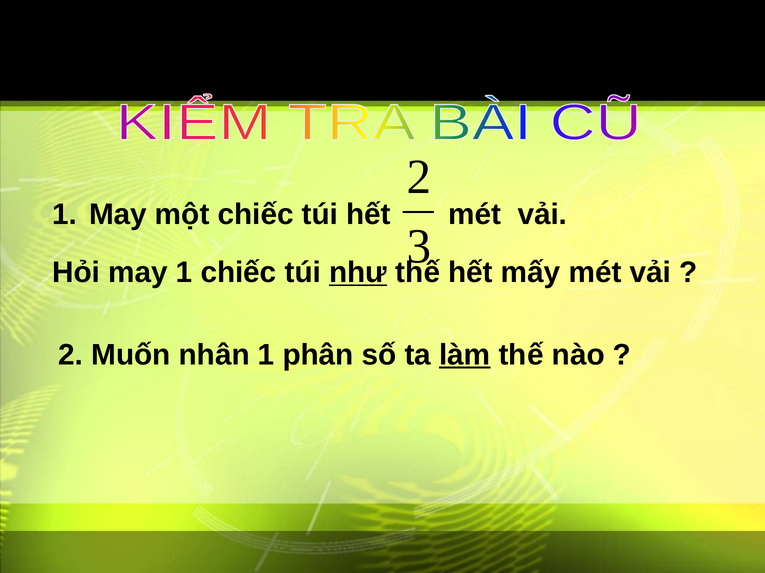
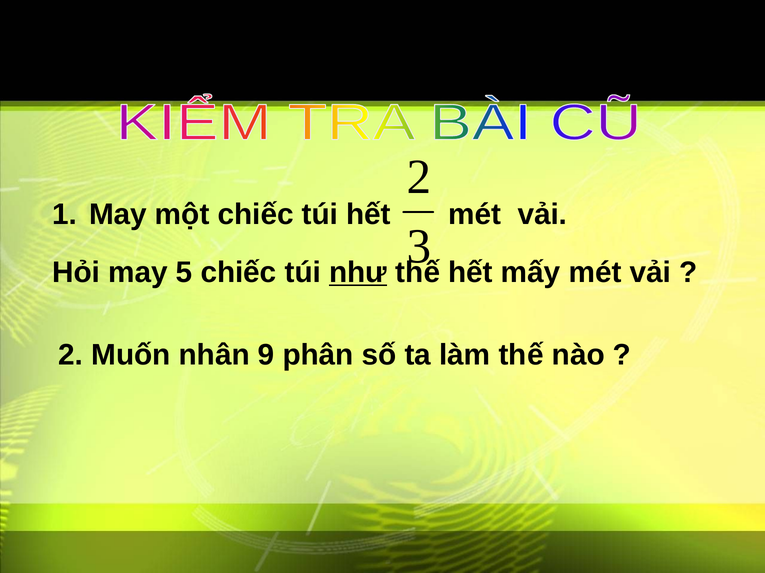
may 1: 1 -> 5 (184, 273)
nhân 1: 1 -> 9 (266, 355)
làm underline: present -> none (465, 355)
